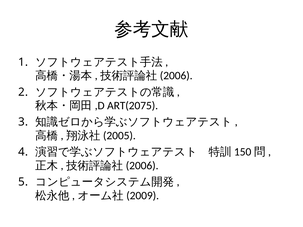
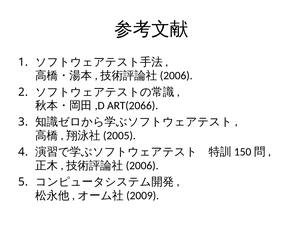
ART(2075: ART(2075 -> ART(2066 (133, 106)
